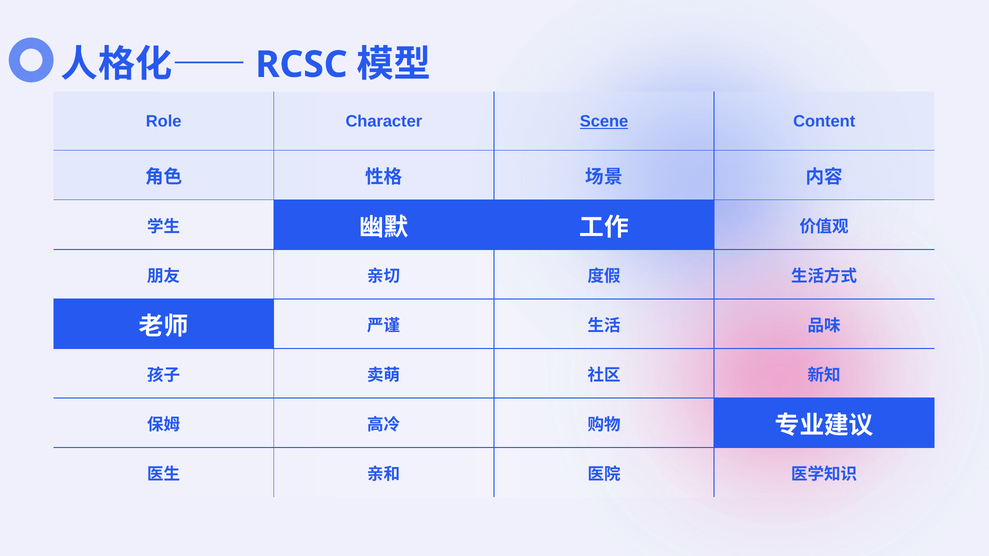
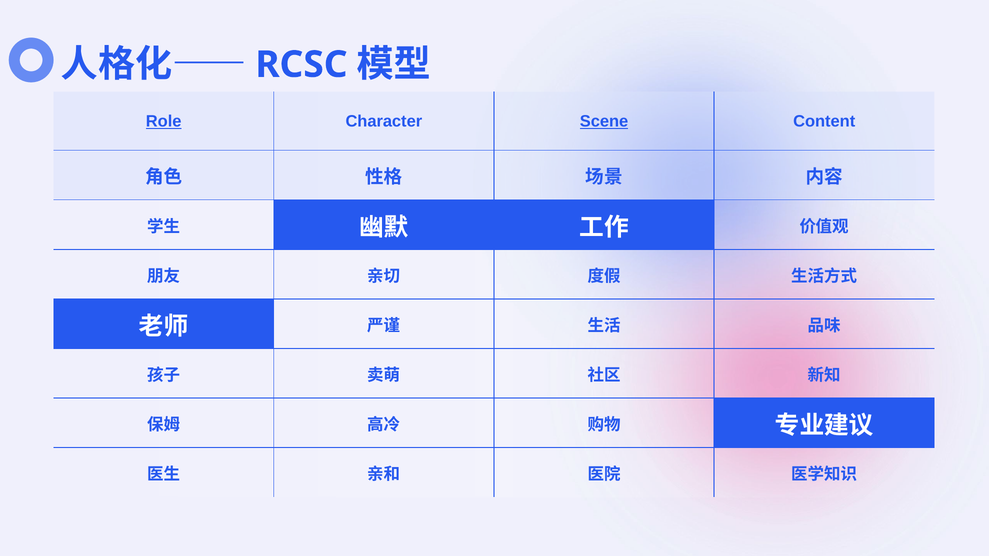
Role underline: none -> present (164, 122)
